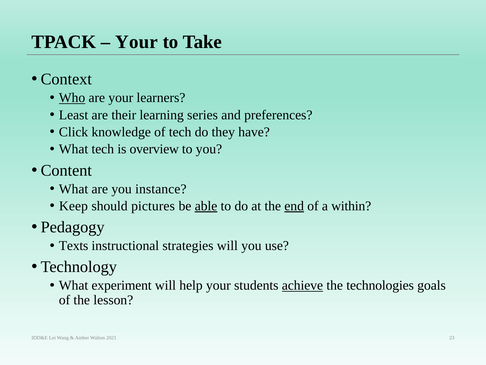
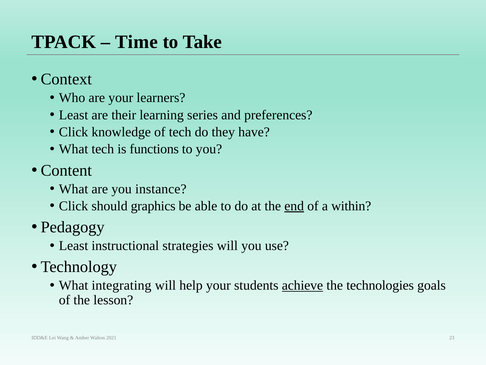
Your: Your -> Time (136, 42)
Who underline: present -> none (72, 98)
overview: overview -> functions (154, 149)
Keep: Keep -> Click (74, 206)
pictures: pictures -> graphics (153, 206)
able underline: present -> none (206, 206)
Texts: Texts -> Least (74, 245)
experiment: experiment -> integrating (121, 285)
